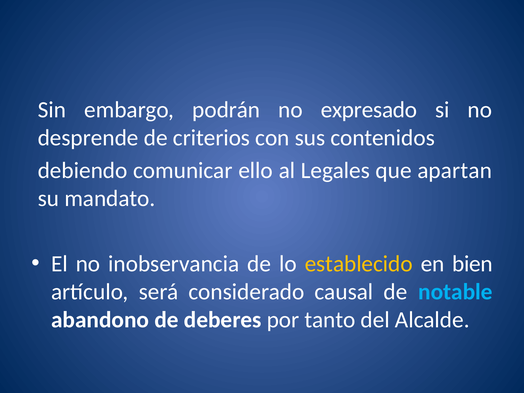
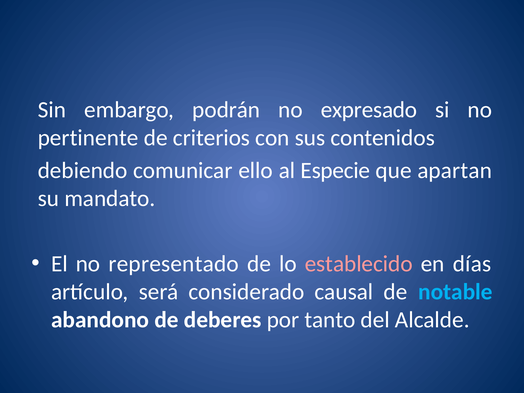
desprende: desprende -> pertinente (88, 138)
Legales: Legales -> Especie (335, 171)
inobservancia: inobservancia -> representado (174, 264)
establecido colour: yellow -> pink (359, 264)
bien: bien -> días (472, 264)
